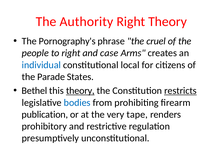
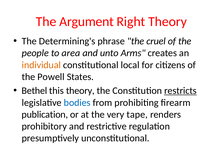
Authority: Authority -> Argument (87, 22)
Pornography's: Pornography's -> Determining's (67, 41)
to right: right -> area (71, 53)
case: case -> unto (109, 53)
individual colour: blue -> orange (41, 65)
Parade: Parade -> Powell (51, 77)
theory underline: present -> none (80, 91)
